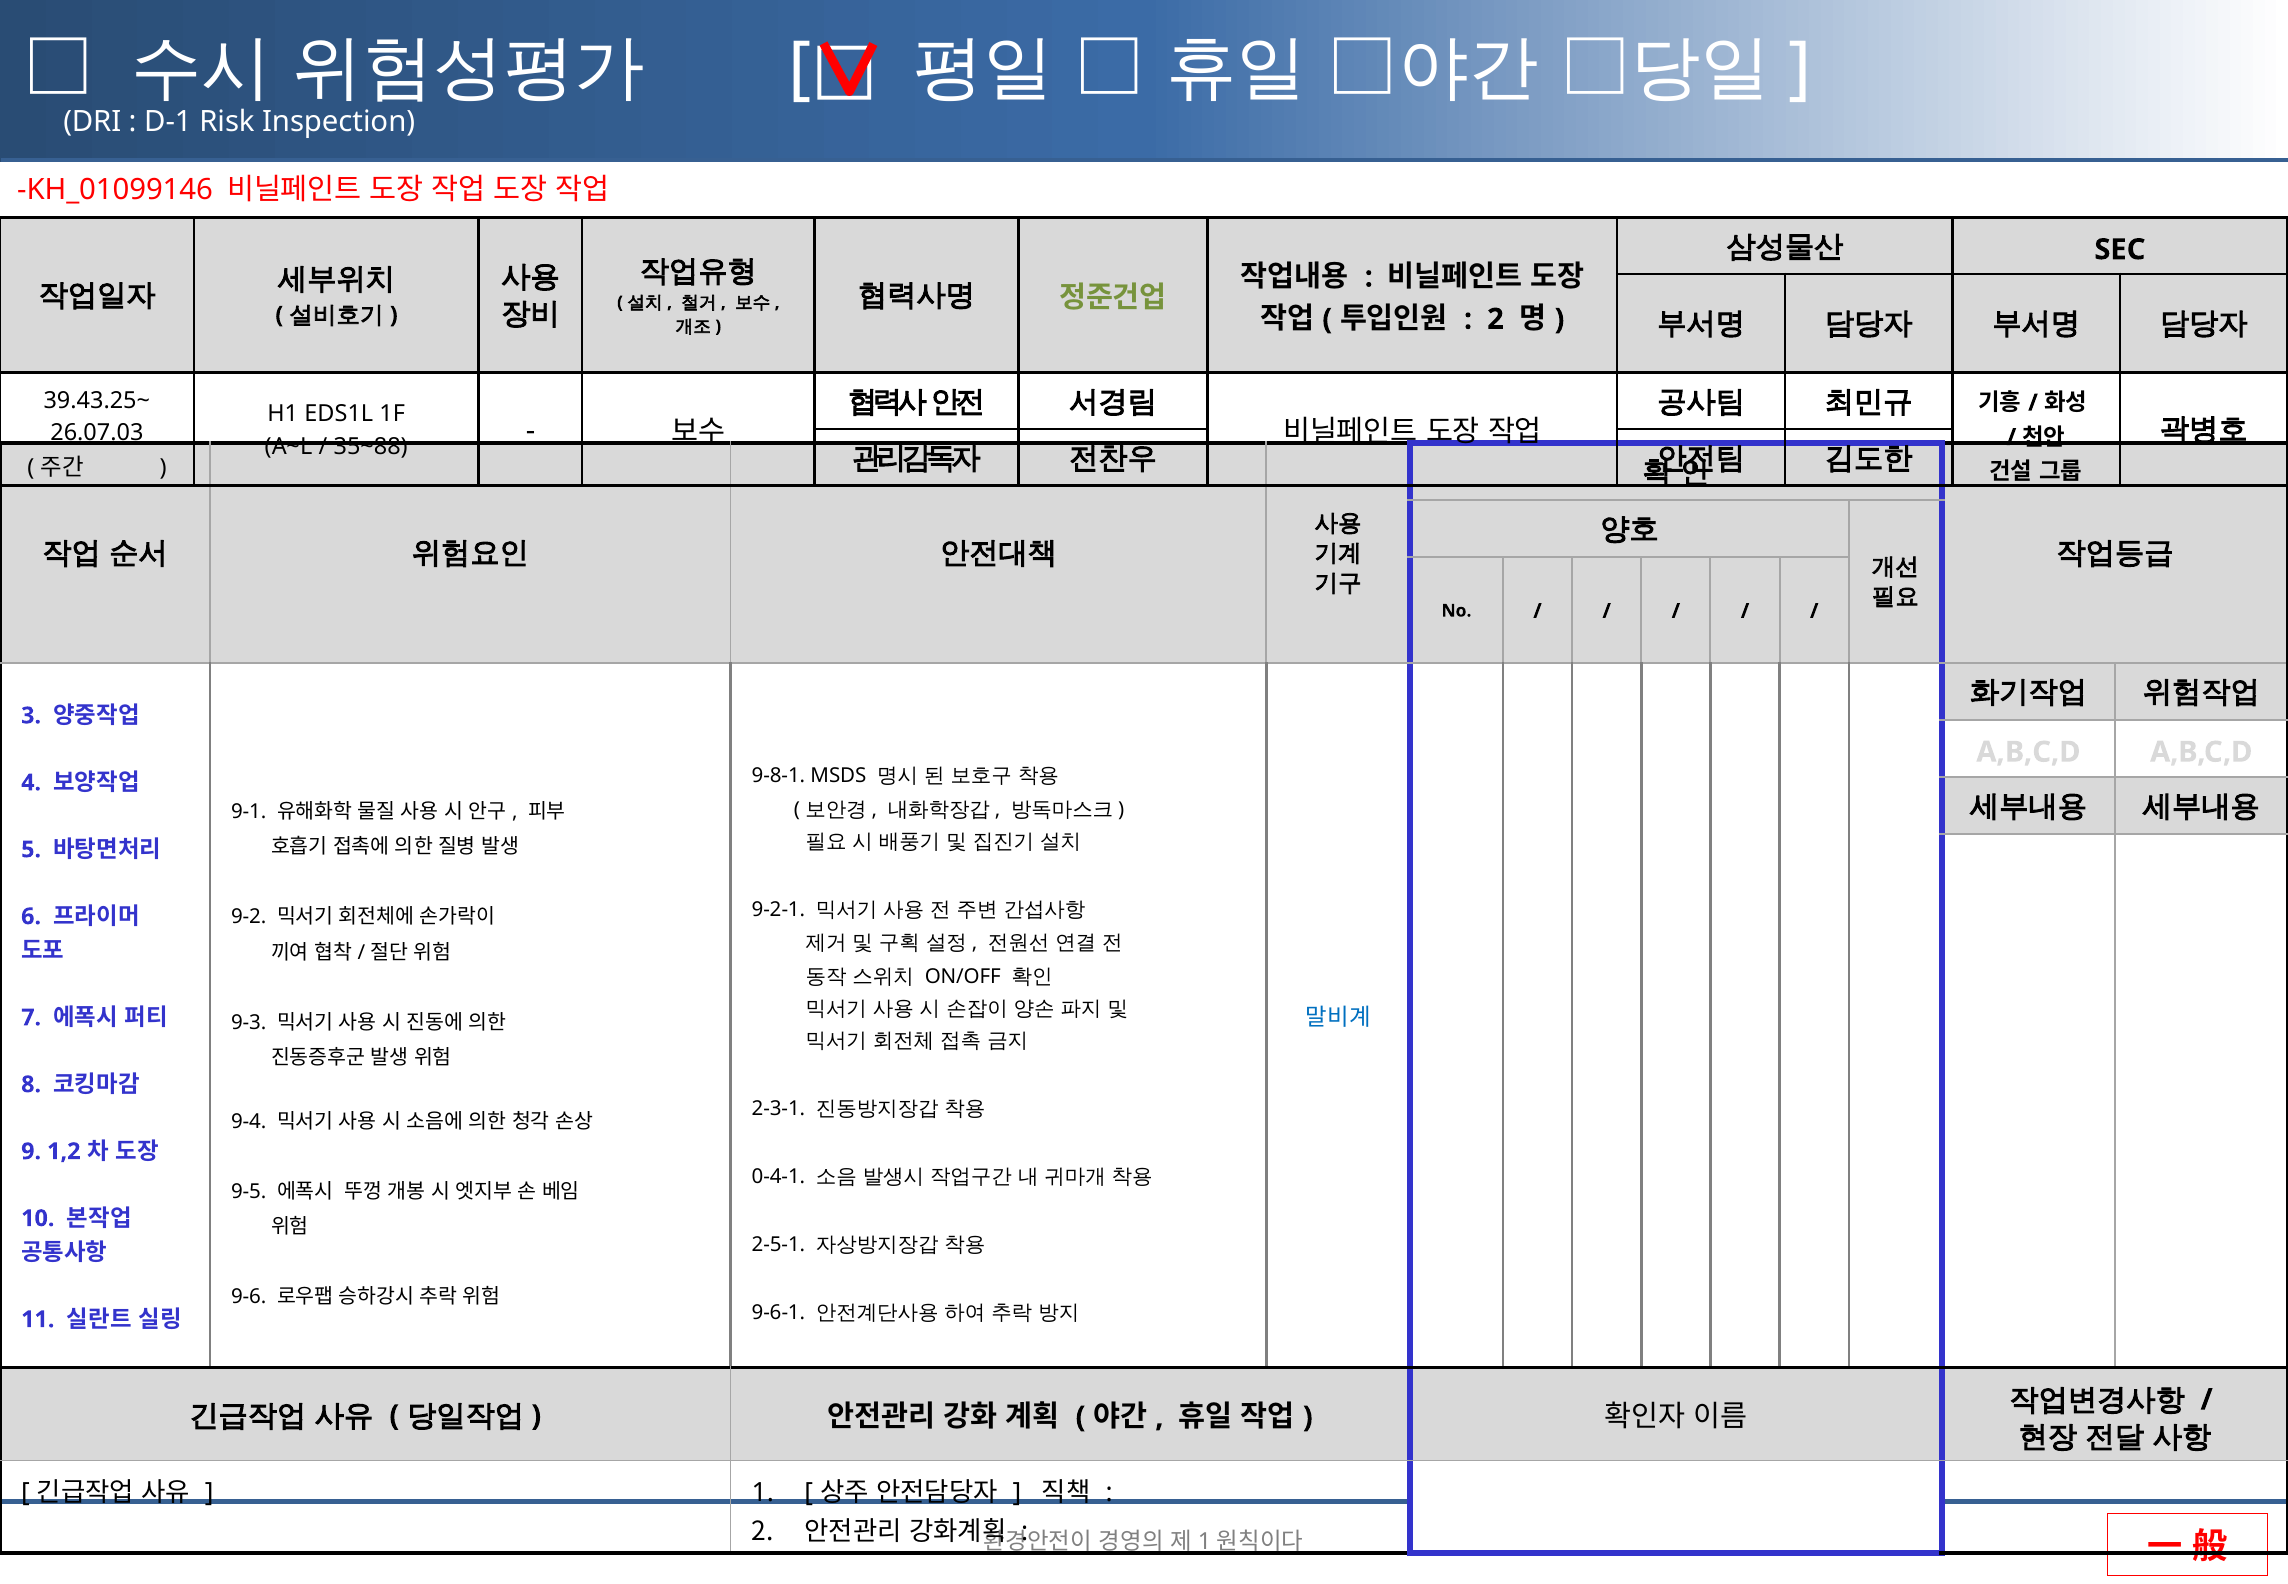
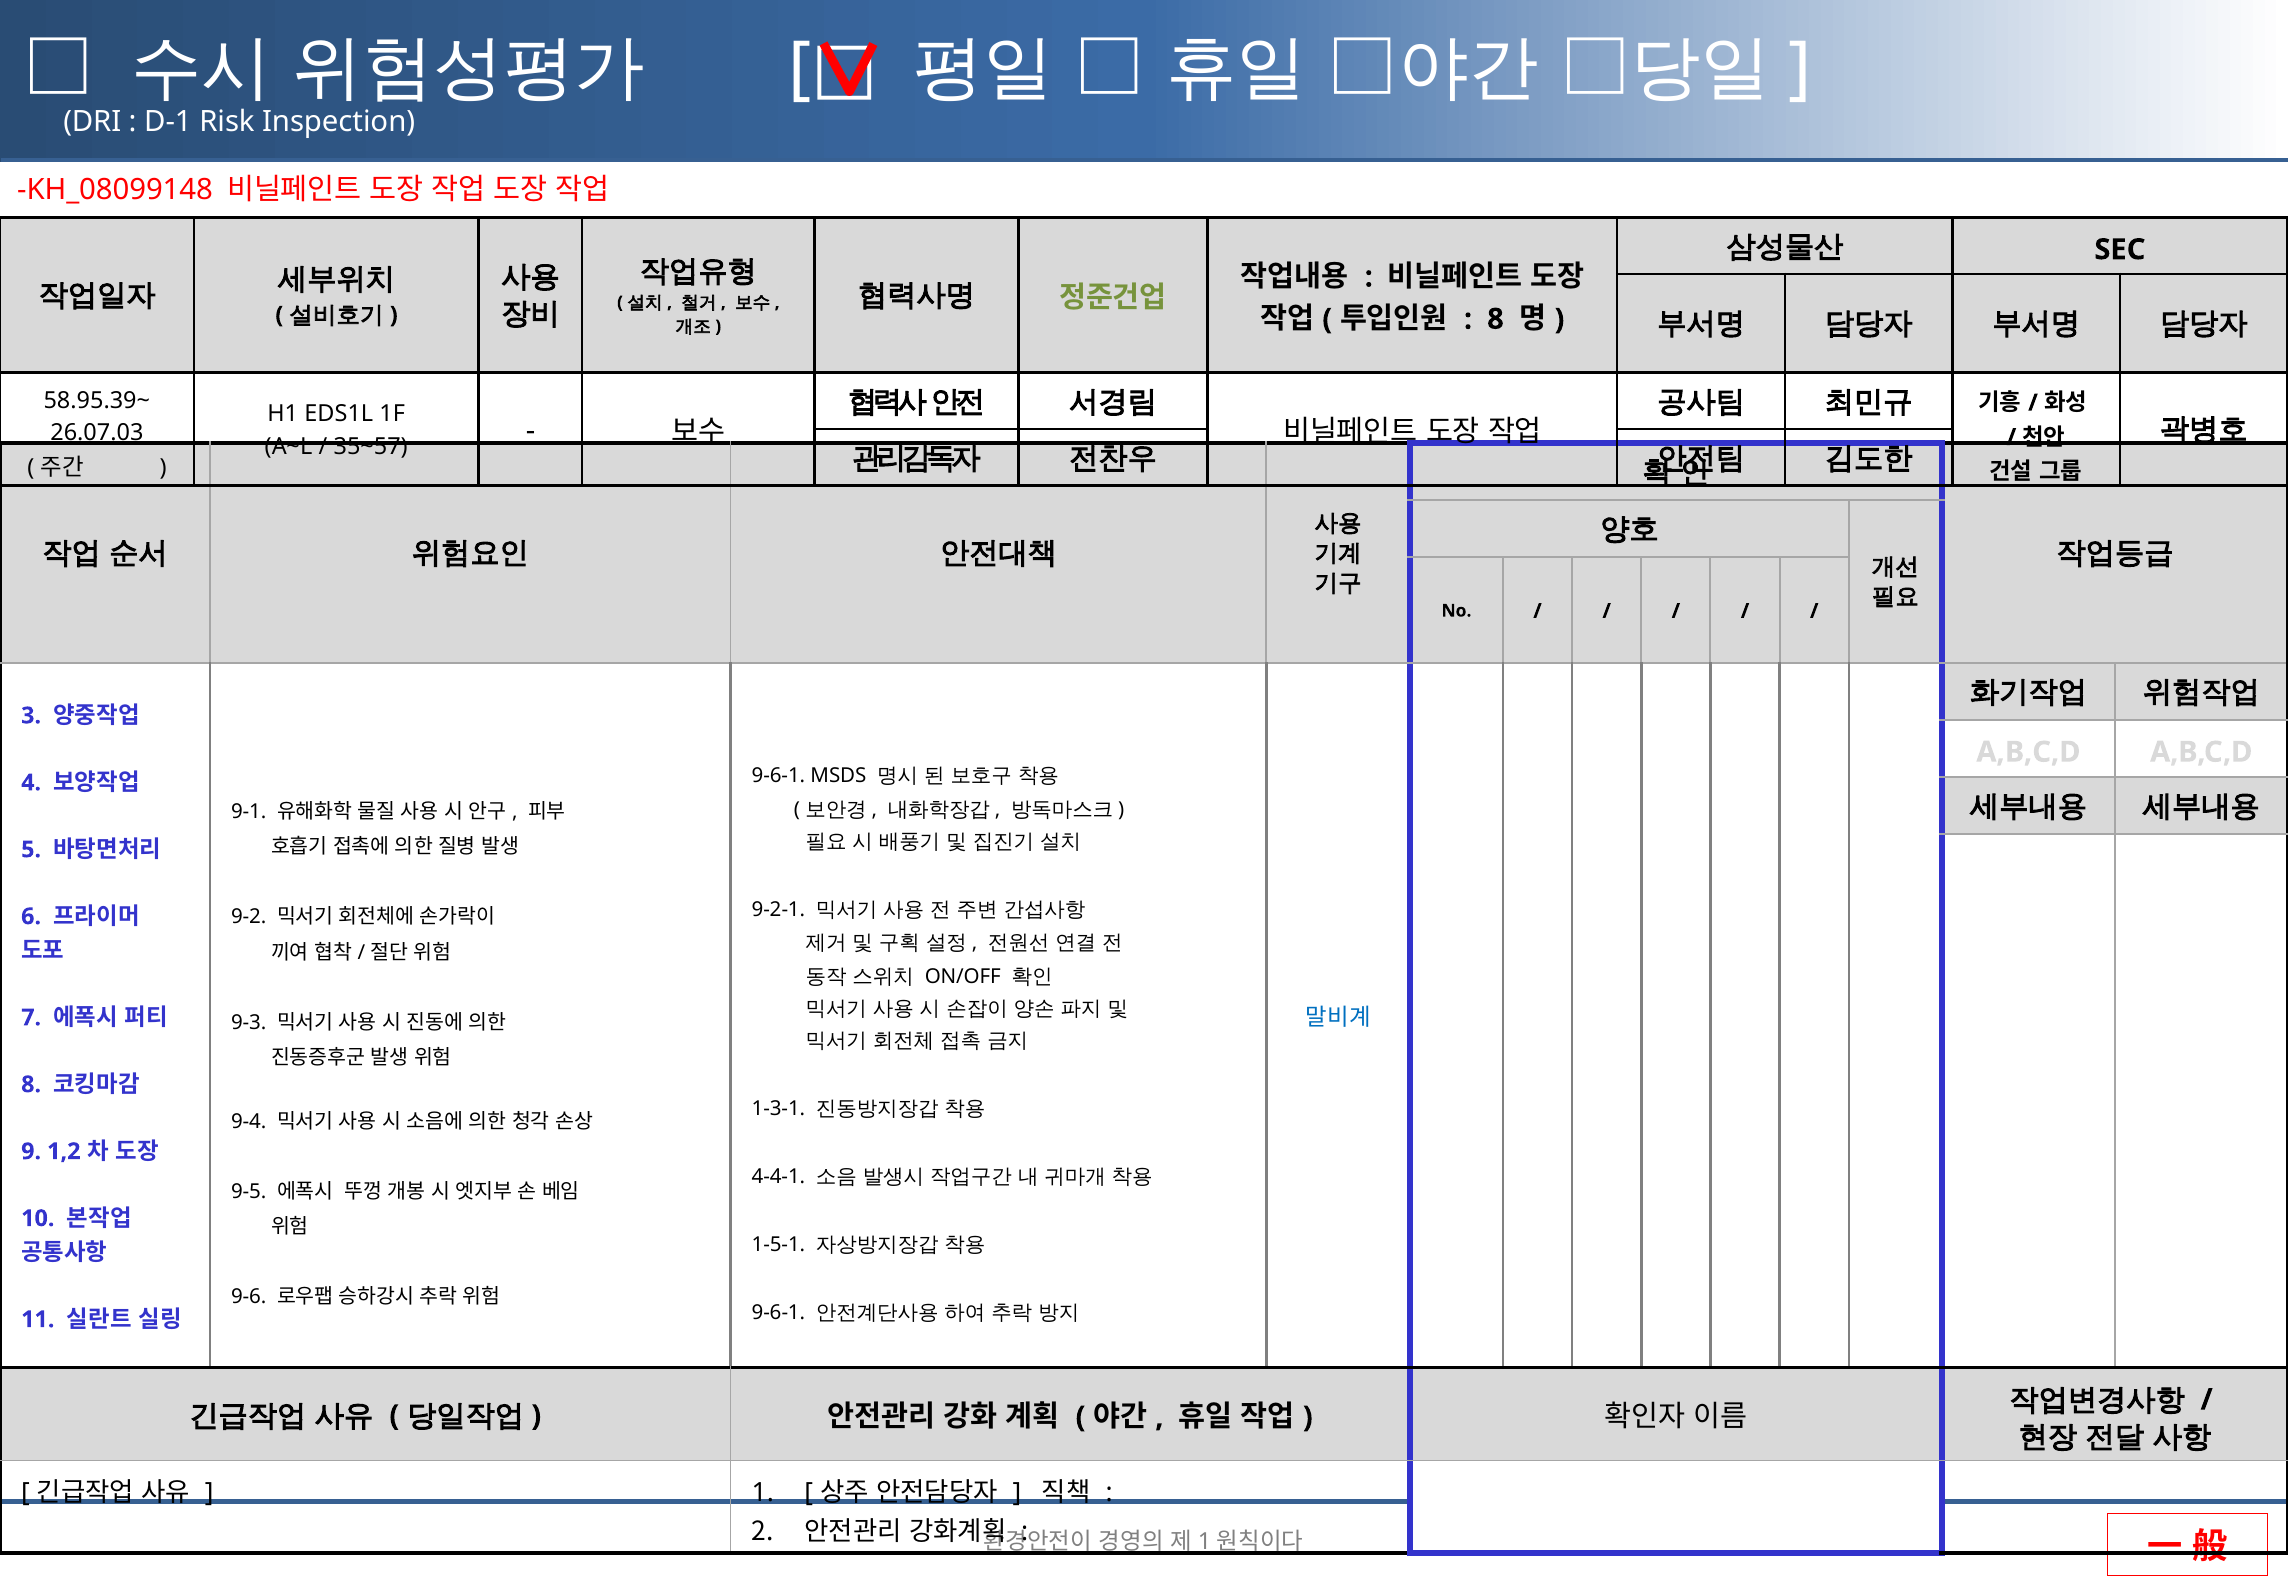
KH_01099146: KH_01099146 -> KH_08099148 (115, 190)
2: 2 -> 8 (1495, 319)
39.43.25~: 39.43.25~ -> 58.95.39~ (97, 401)
35~88: 35~88 -> 35~57 (371, 447)
9-8-1: 9-8-1 -> 9-6-1 (778, 776)
2-3-1: 2-3-1 -> 1-3-1 (778, 1109)
0-4-1: 0-4-1 -> 4-4-1 (778, 1177)
2-5-1: 2-5-1 -> 1-5-1 (778, 1244)
